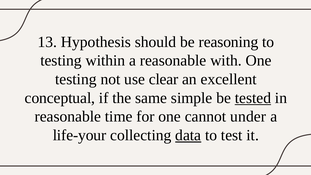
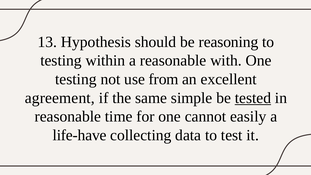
clear: clear -> from (164, 79)
conceptual: conceptual -> agreement (60, 98)
under: under -> easily (248, 117)
life-your: life-your -> life-have (80, 135)
data underline: present -> none (188, 135)
